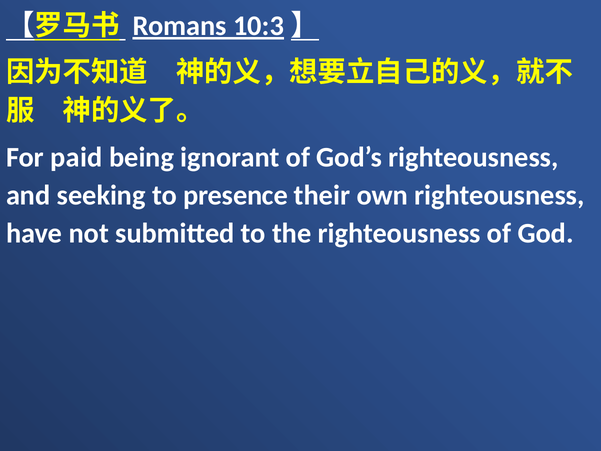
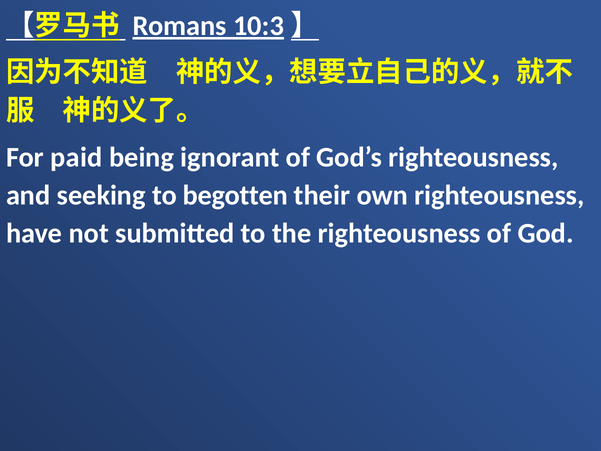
presence: presence -> begotten (236, 195)
